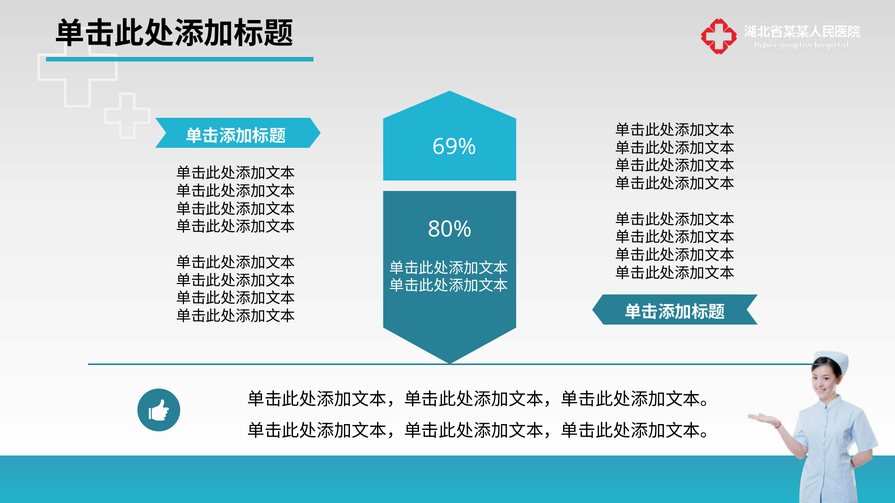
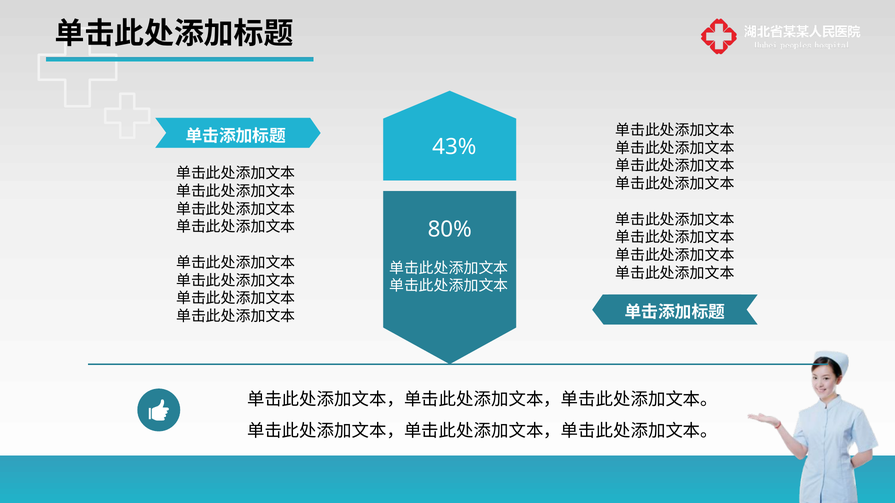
69%: 69% -> 43% (454, 147)
